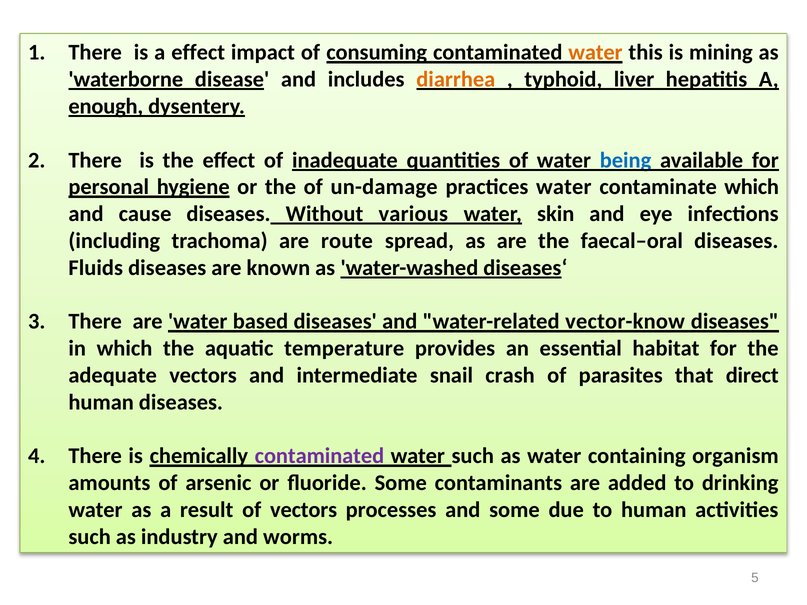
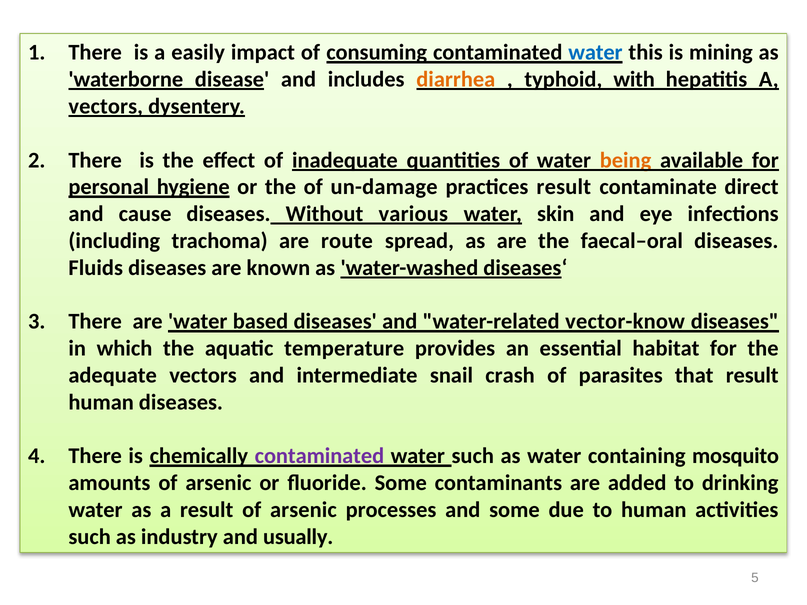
a effect: effect -> easily (198, 53)
water colour: orange -> blue (595, 53)
liver: liver -> with (634, 80)
enough: enough -> vectors (106, 106)
being colour: blue -> orange (626, 160)
practices water: water -> result (564, 187)
contaminate which: which -> direct (752, 187)
that direct: direct -> result (752, 376)
organism: organism -> mosquito (736, 456)
result of vectors: vectors -> arsenic (303, 510)
worms: worms -> usually (298, 537)
